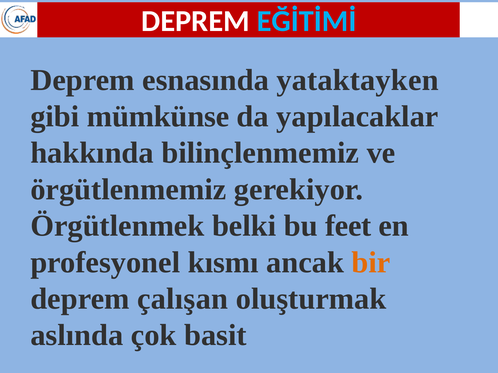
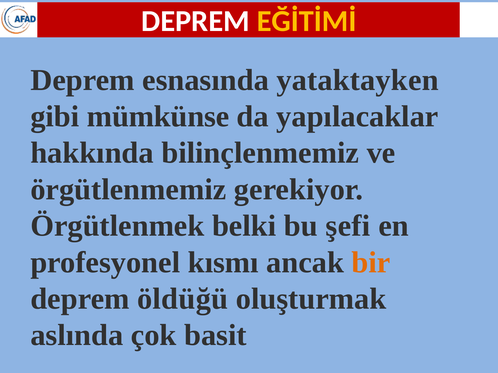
EĞİTİMİ colour: light blue -> yellow (307, 21)
feet: feet -> şefi (348, 226)
çalışan: çalışan -> öldüğü (183, 299)
